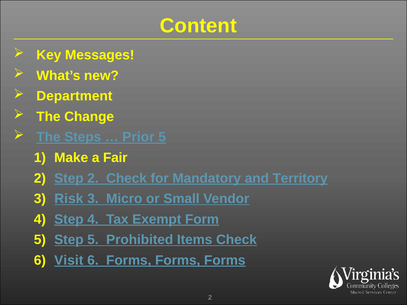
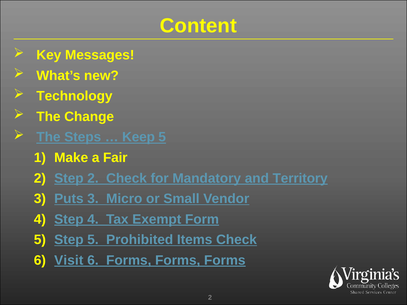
Department: Department -> Technology (74, 96)
Prior: Prior -> Keep (139, 137)
Risk: Risk -> Puts (69, 199)
